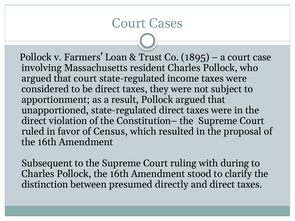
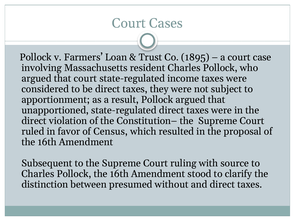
during: during -> source (235, 163)
directly: directly -> without (172, 185)
